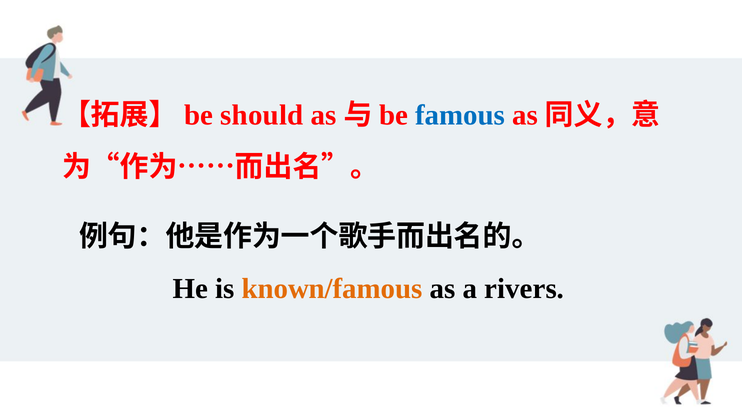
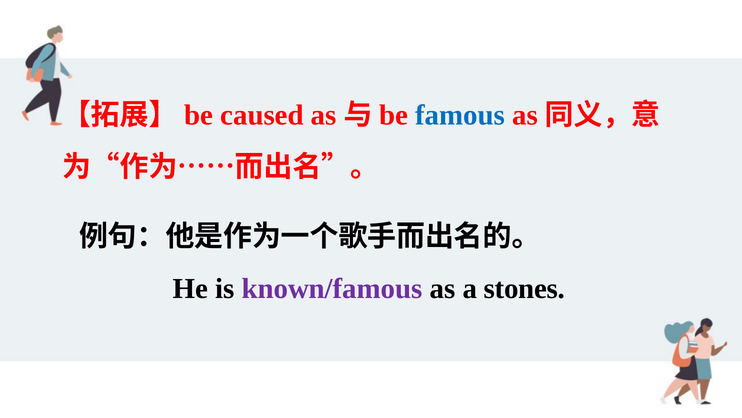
should: should -> caused (262, 115)
known/famous colour: orange -> purple (332, 288)
rivers: rivers -> stones (524, 288)
